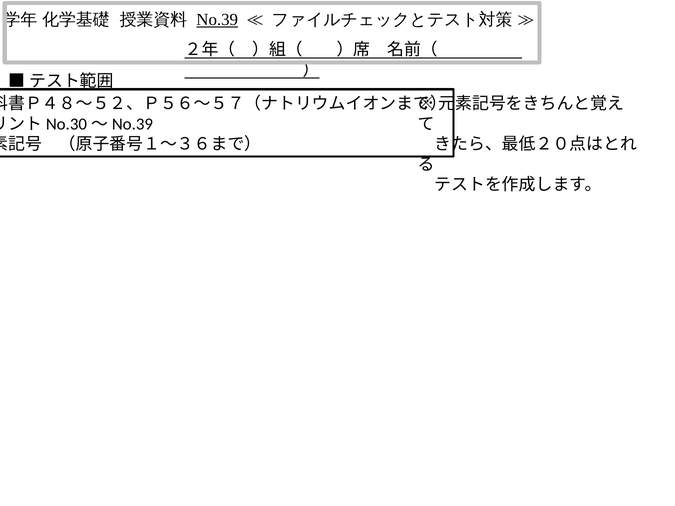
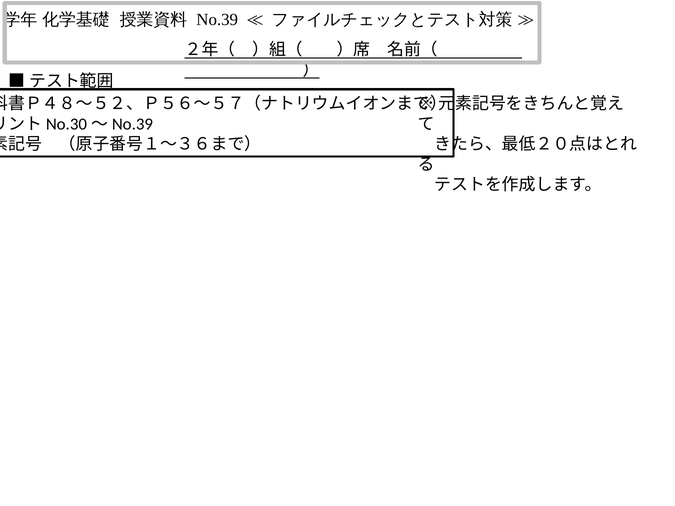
No.39 underline: present -> none (217, 20)
